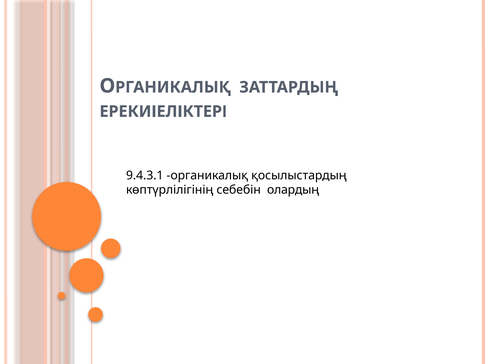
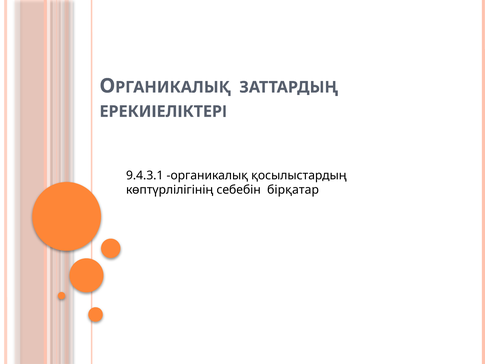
олардың: олардың -> бірқатар (293, 190)
